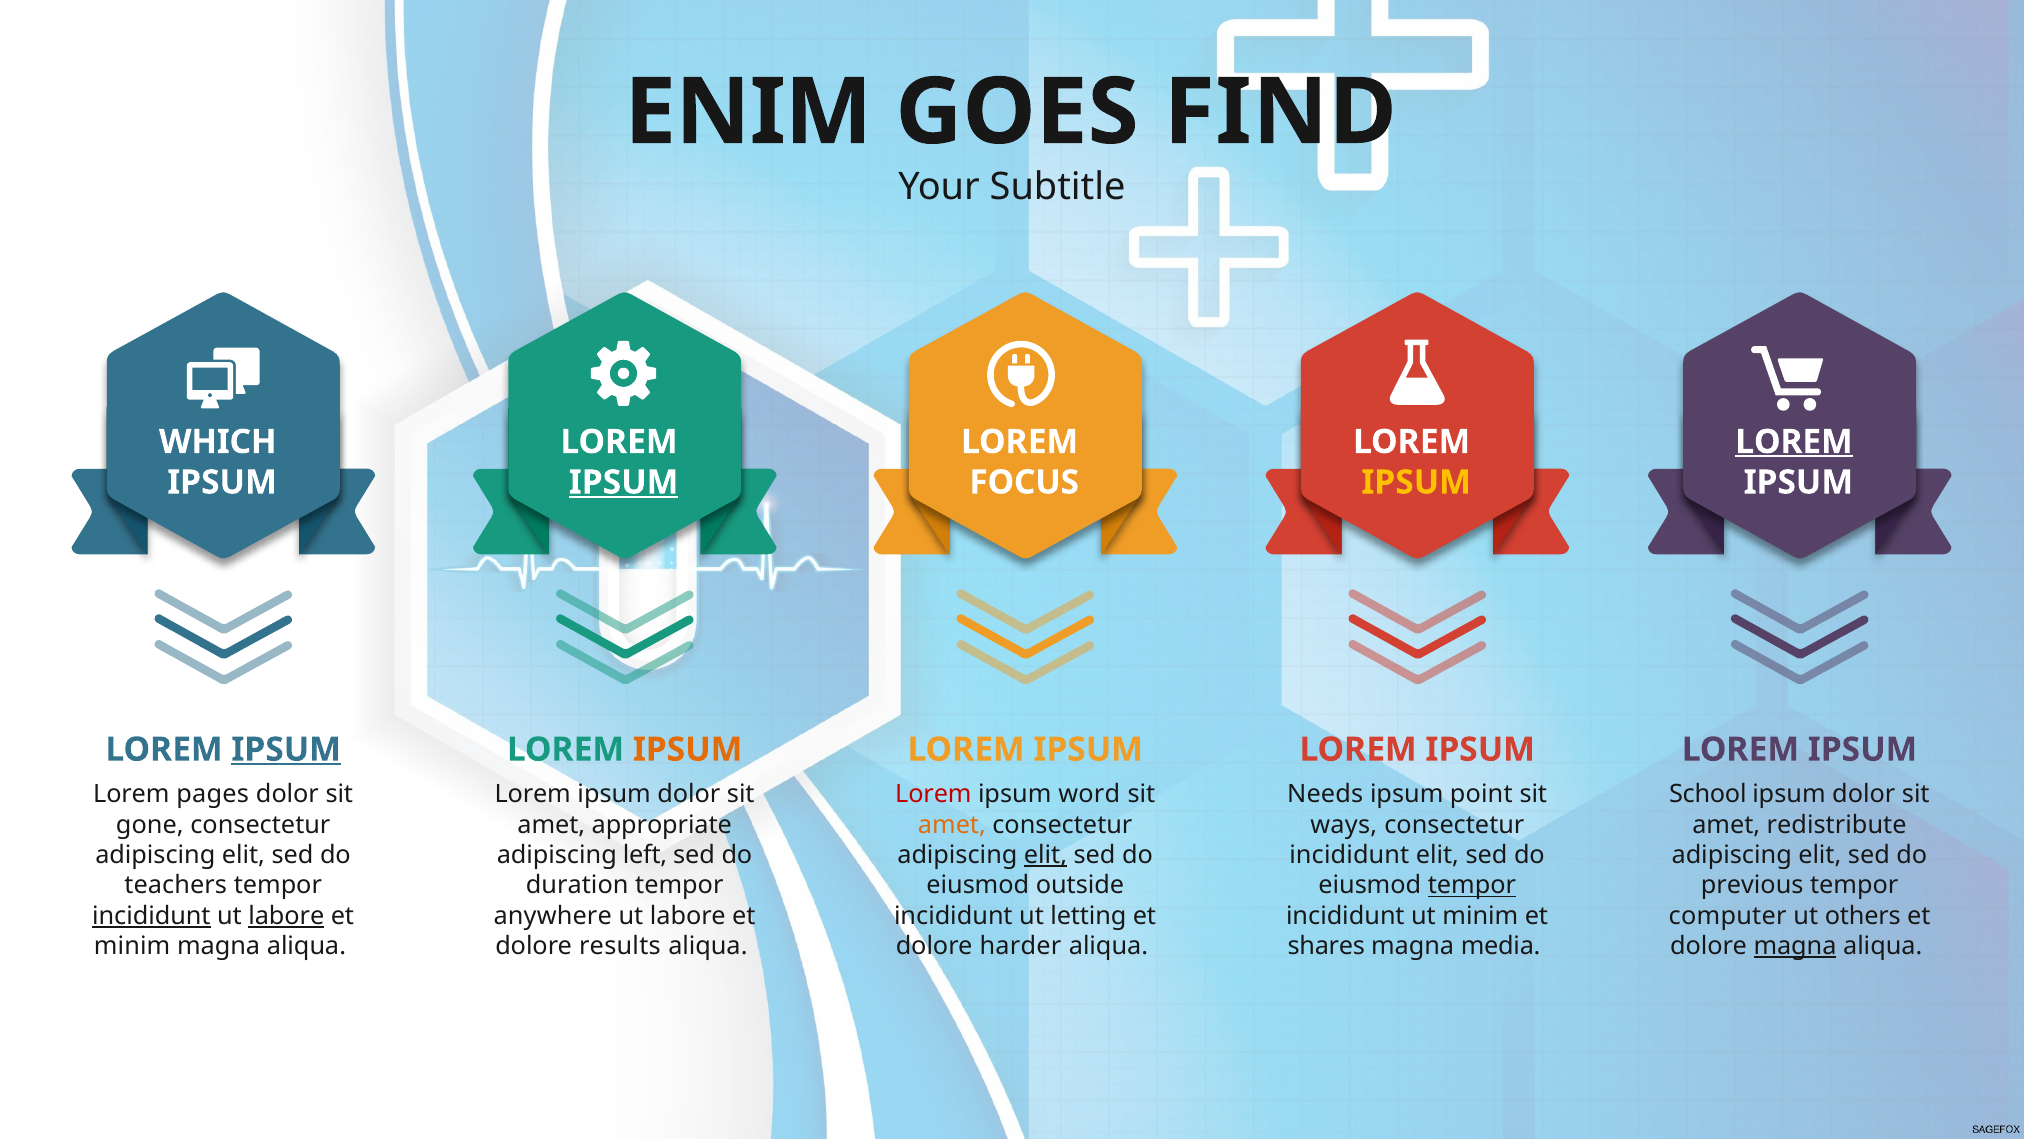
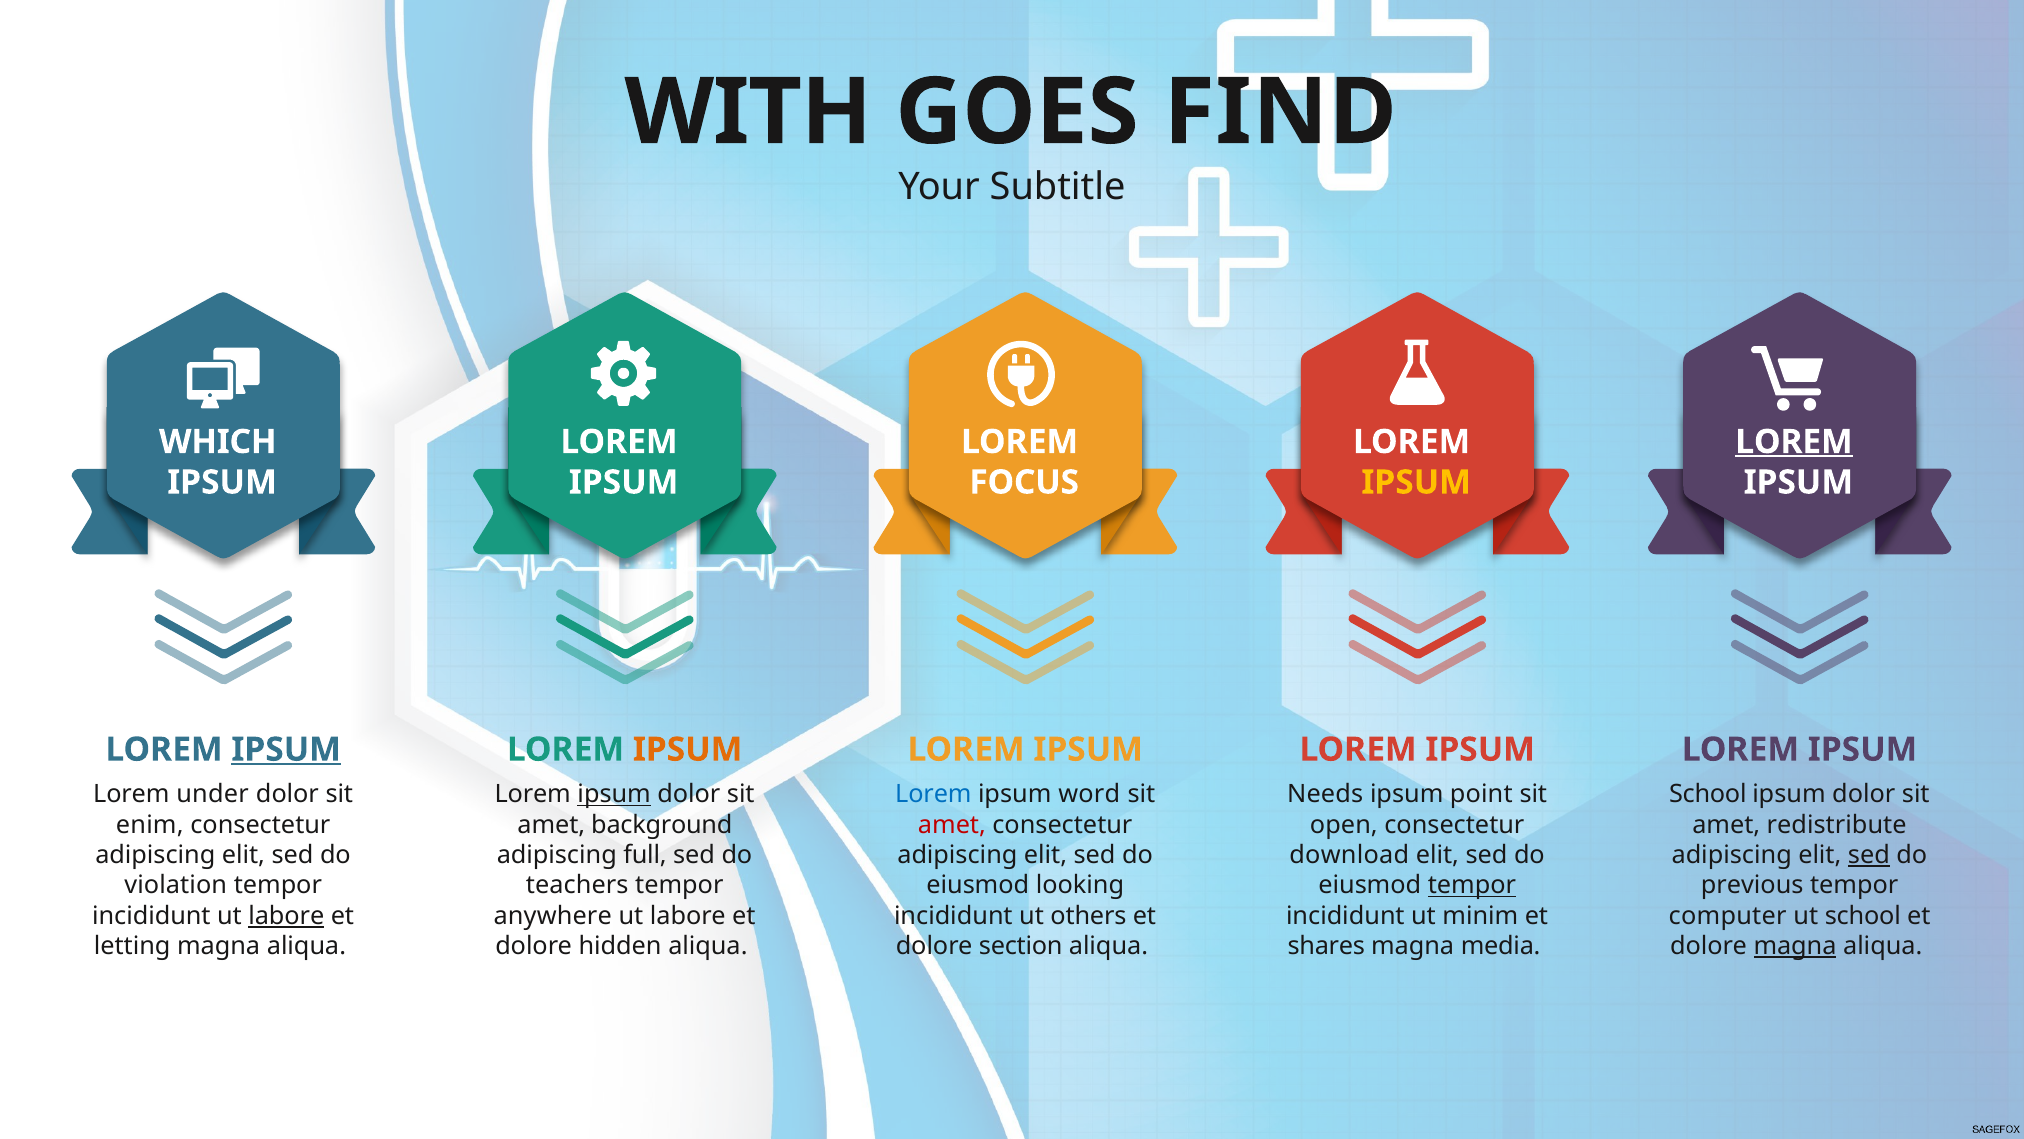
ENIM: ENIM -> WITH (748, 112)
IPSUM underline: present -> none (624, 482)
pages: pages -> under (213, 794)
ipsum underline: none -> present (614, 794)
Lorem colour: red -> blue (933, 794)
gone: gone -> enim (150, 825)
appropriate: appropriate -> background (662, 825)
amet colour: orange -> red (952, 825)
ways: ways -> open (1344, 825)
left: left -> full (645, 855)
elit underline: present -> none (1045, 855)
incididunt: incididunt -> download (1349, 855)
sed underline: none -> present (1869, 855)
teachers: teachers -> violation (176, 885)
duration: duration -> teachers (577, 885)
outside: outside -> looking (1080, 885)
incididunt underline: present -> none (151, 916)
letting: letting -> others (1088, 916)
ut others: others -> school (1863, 916)
minim: minim -> letting (132, 946)
results: results -> hidden (620, 946)
harder: harder -> section (1021, 946)
